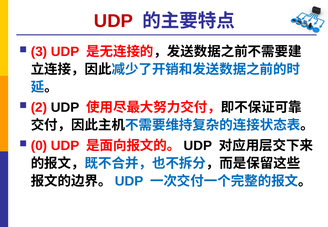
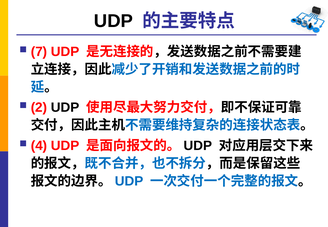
UDP colour: red -> black (113, 21)
3: 3 -> 7 (39, 52)
0: 0 -> 4 (39, 146)
